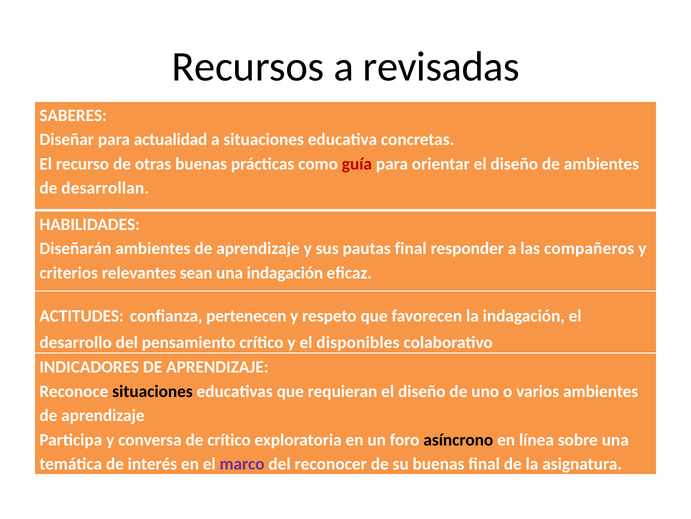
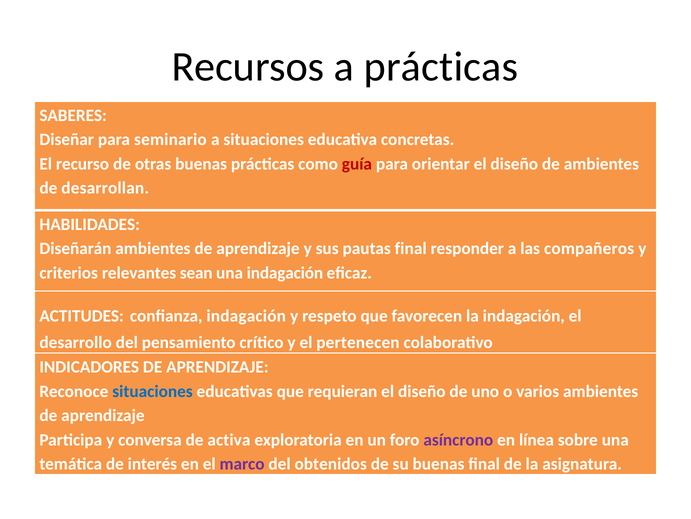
a revisadas: revisadas -> prácticas (441, 67)
actualidad: actualidad -> seminario (170, 139)
confianza pertenecen: pertenecen -> indagación (246, 315)
disponibles: disponibles -> pertenecen (358, 342)
situaciones colour: black -> blue (153, 391)
de crítico: crítico -> activa (229, 439)
asíncrono colour: black -> purple (458, 439)
reconocer: reconocer -> obtenidos (331, 463)
